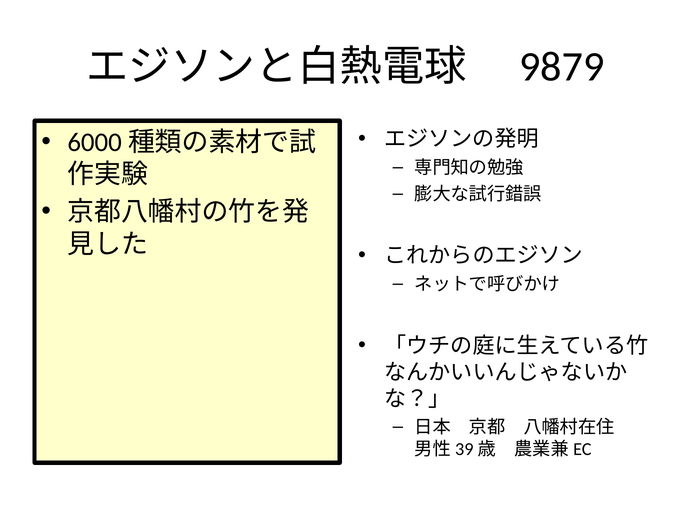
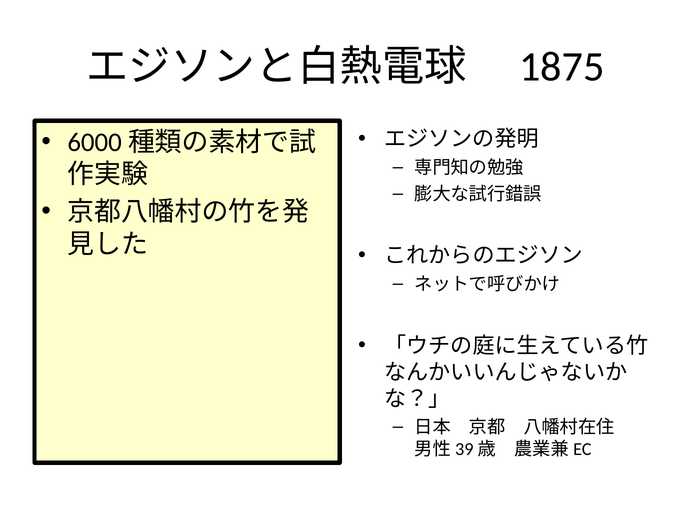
9879: 9879 -> 1875 (562, 67)
